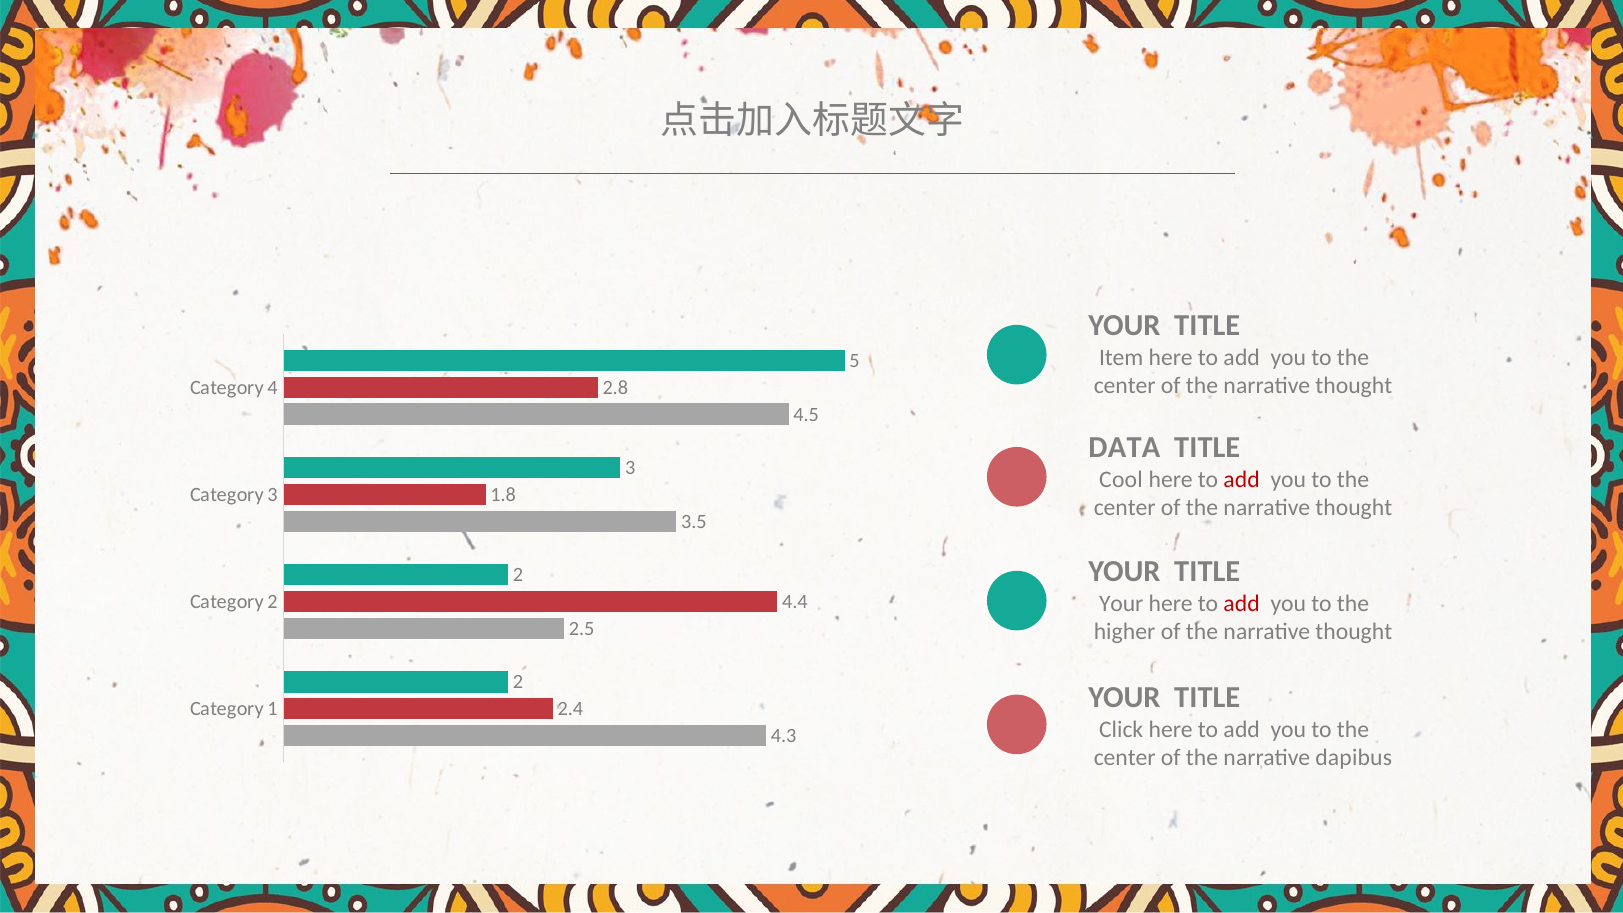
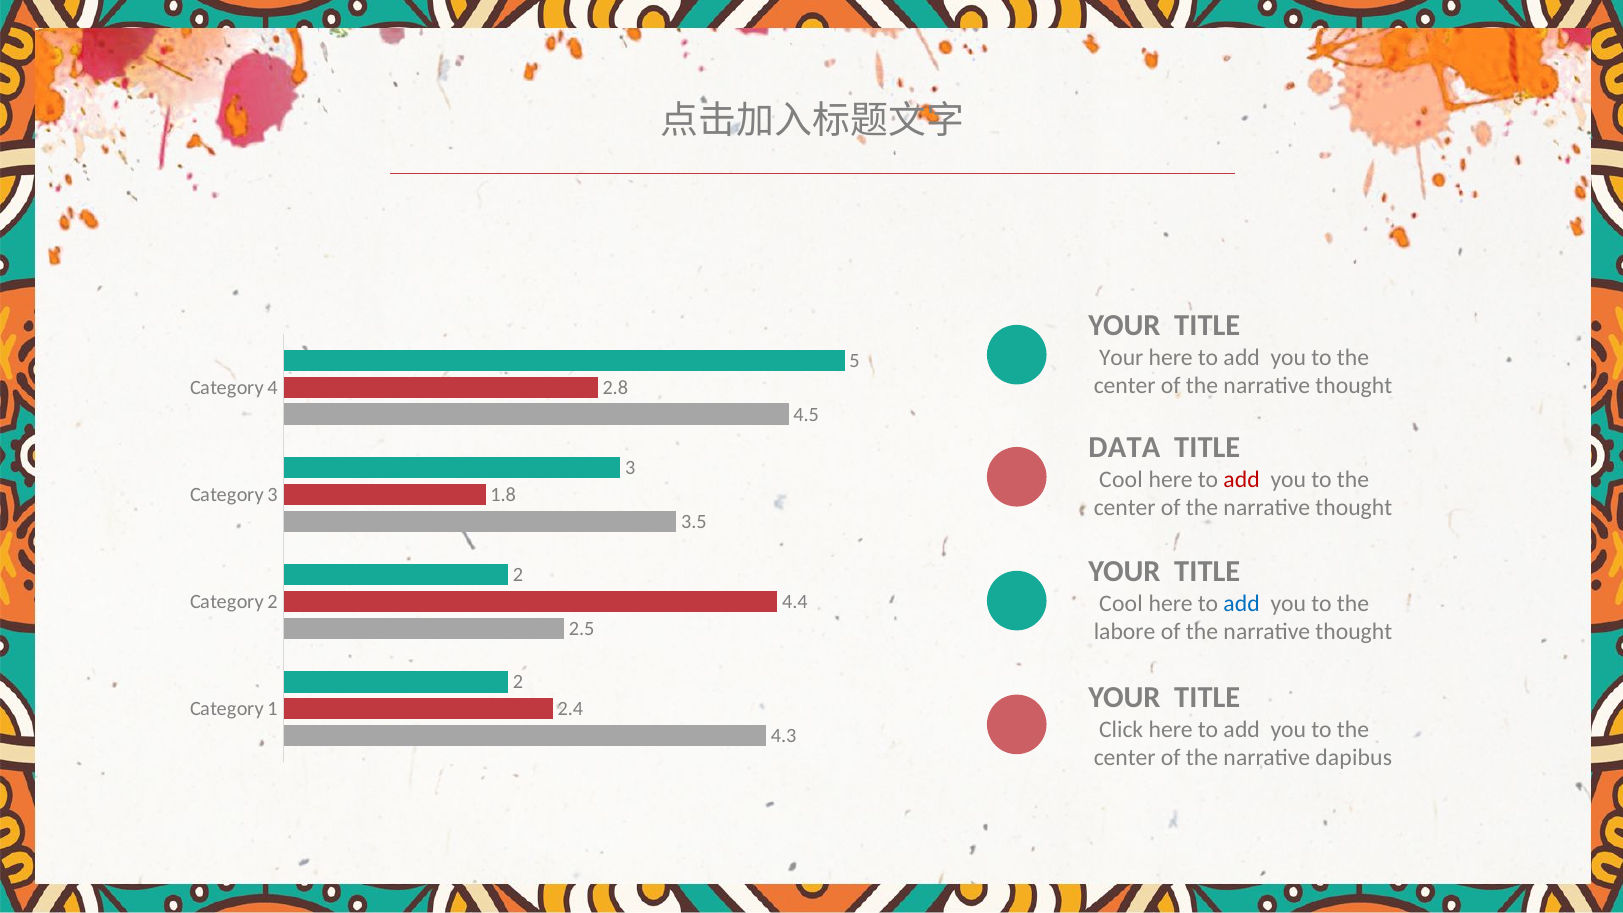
Item: Item -> Your (1121, 358)
Your: Your -> Cool (1121, 604)
add colour: red -> blue (1242, 604)
higher: higher -> labore (1125, 632)
